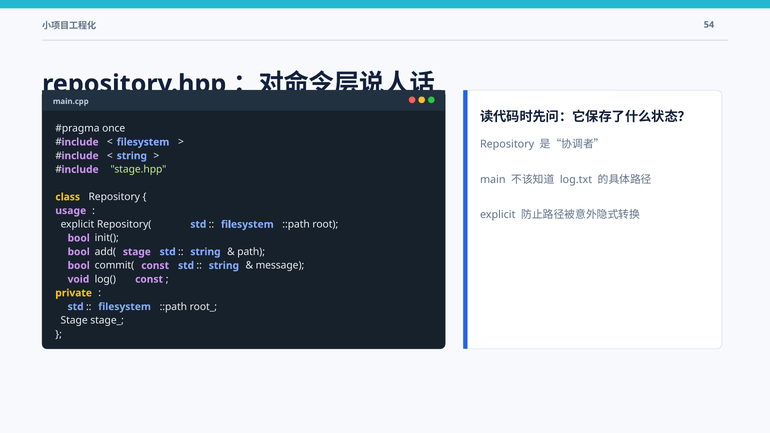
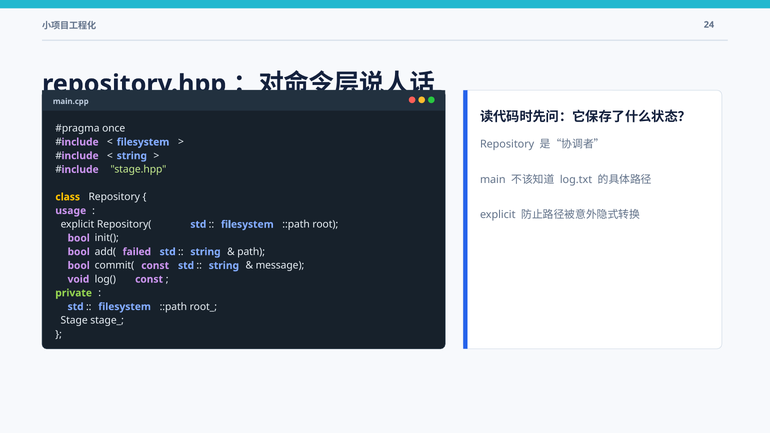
54: 54 -> 24 (709, 25)
add( stage: stage -> failed (137, 252)
private colour: yellow -> light green (74, 293)
